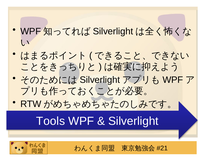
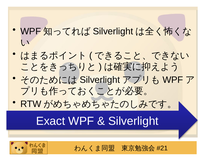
Tools: Tools -> Exact (51, 121)
